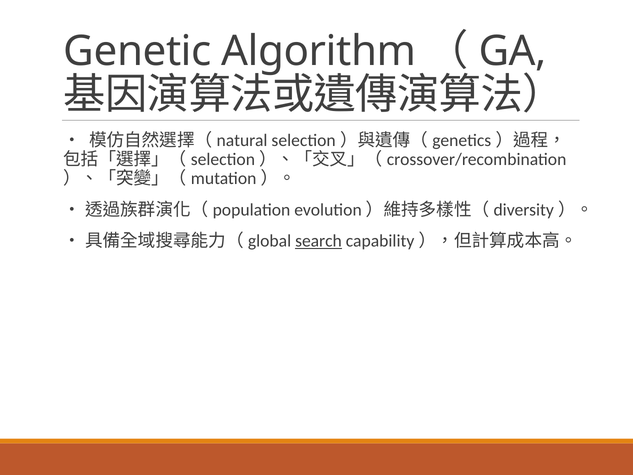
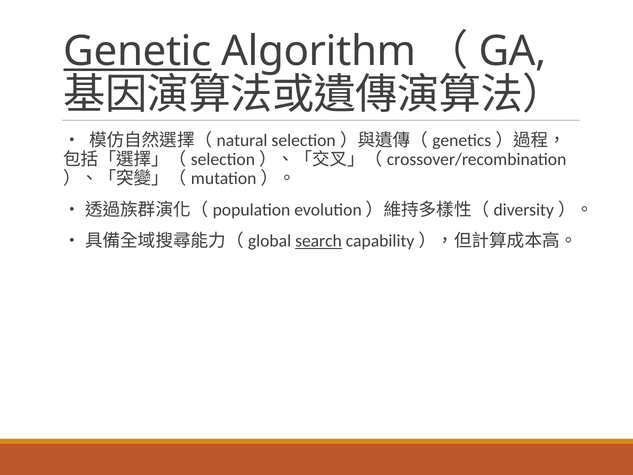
Genetic underline: none -> present (138, 52)
